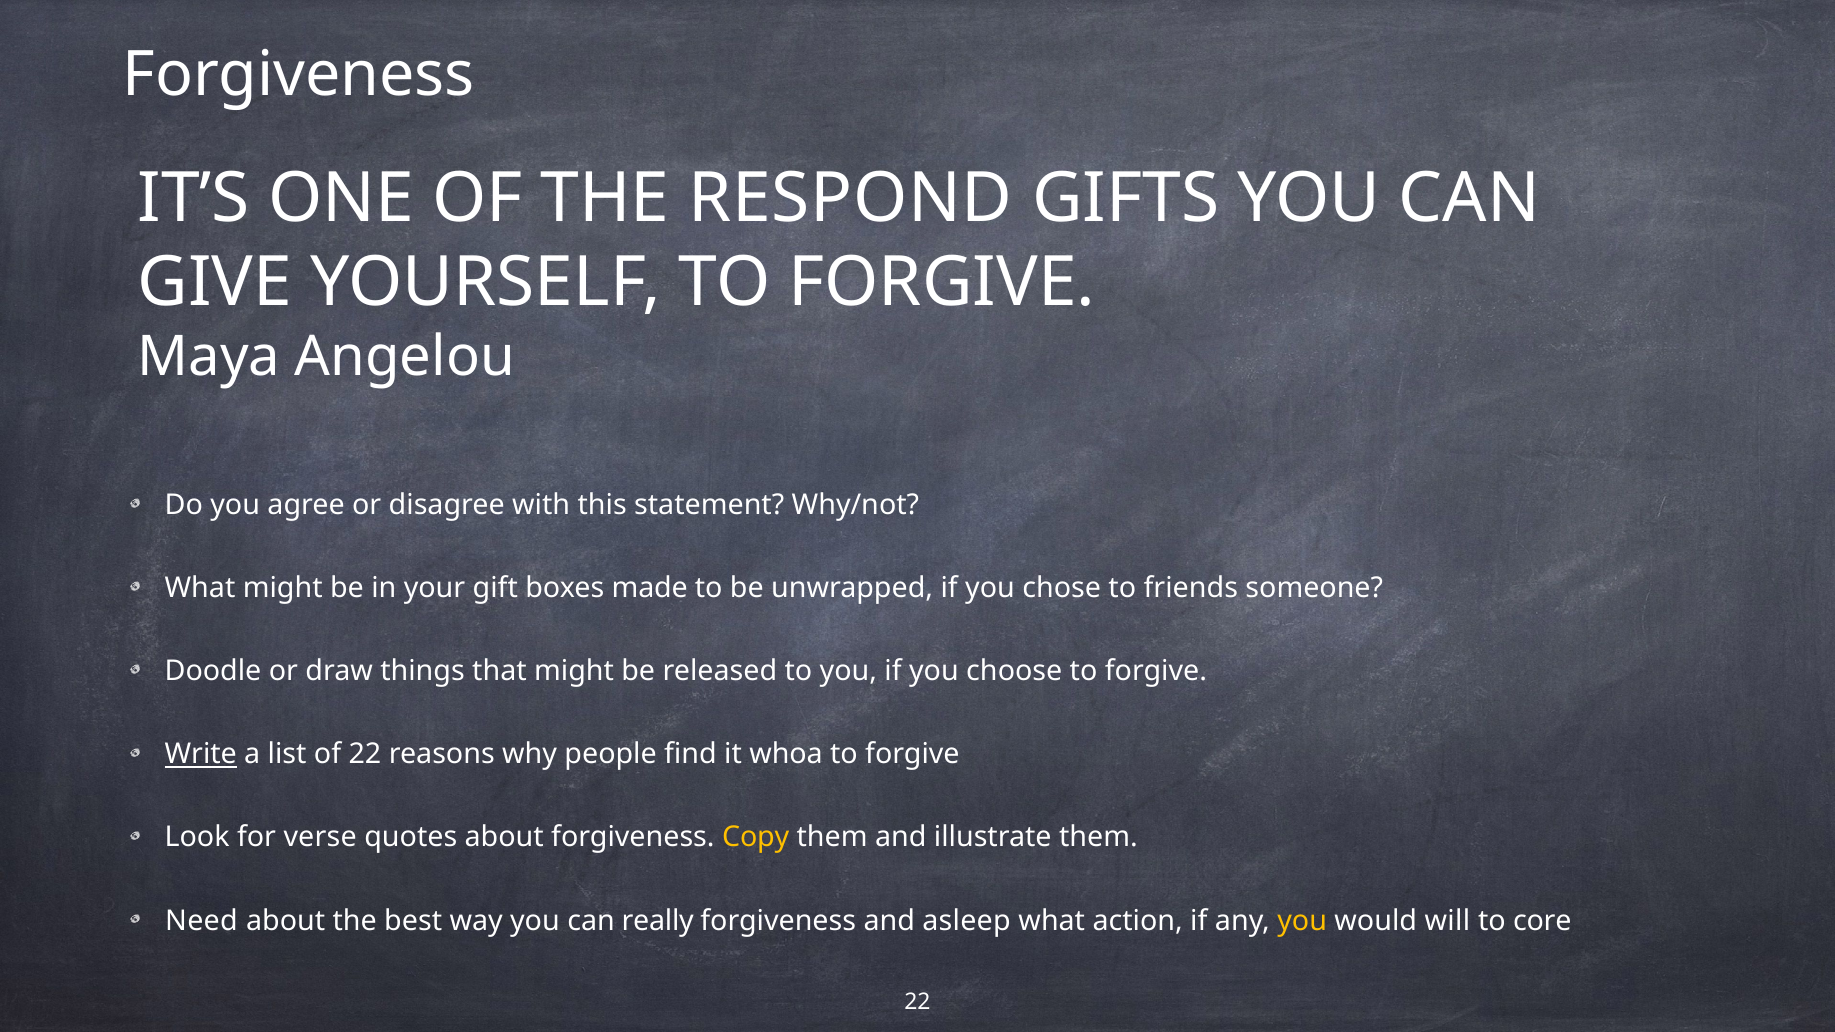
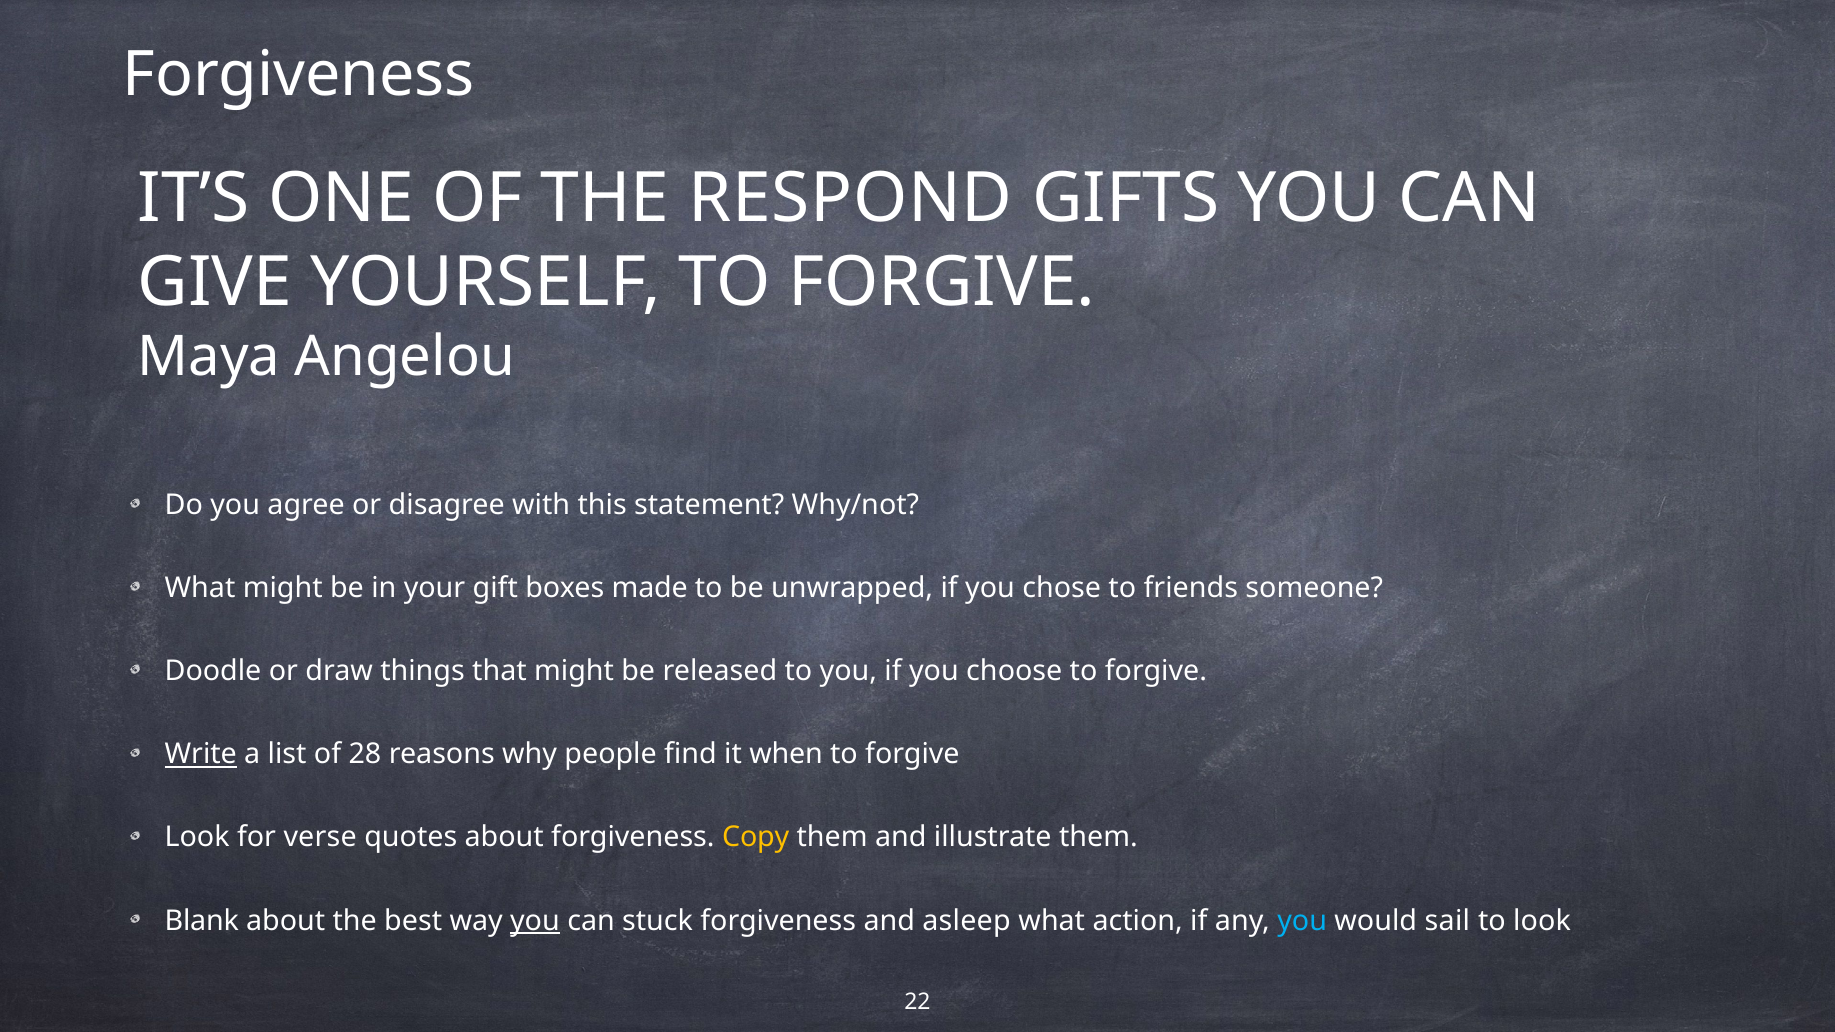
of 22: 22 -> 28 (365, 755)
whoa: whoa -> when (786, 755)
Need: Need -> Blank (202, 921)
you underline: none -> present (535, 921)
really: really -> stuck (658, 921)
you colour: yellow -> light blue (1302, 921)
will: will -> sail (1447, 921)
to core: core -> look (1542, 921)
